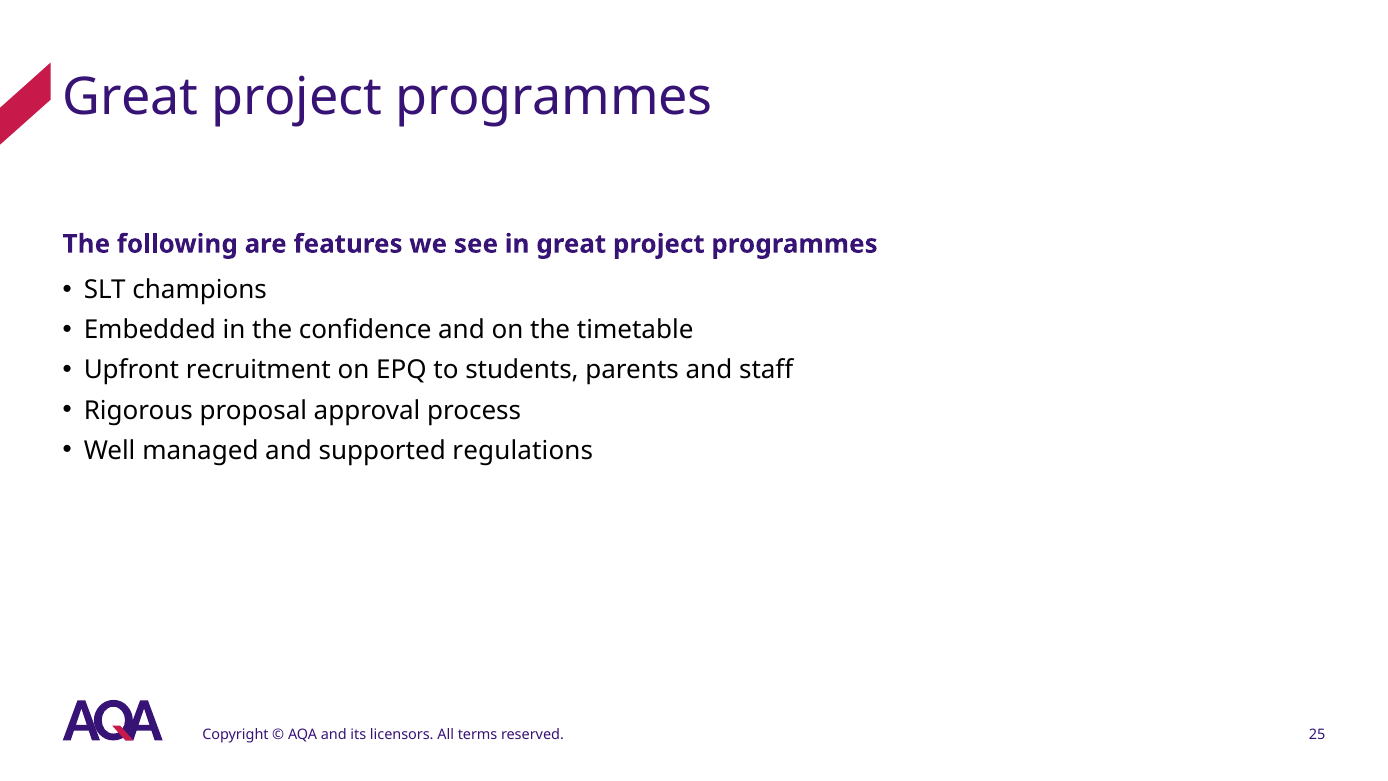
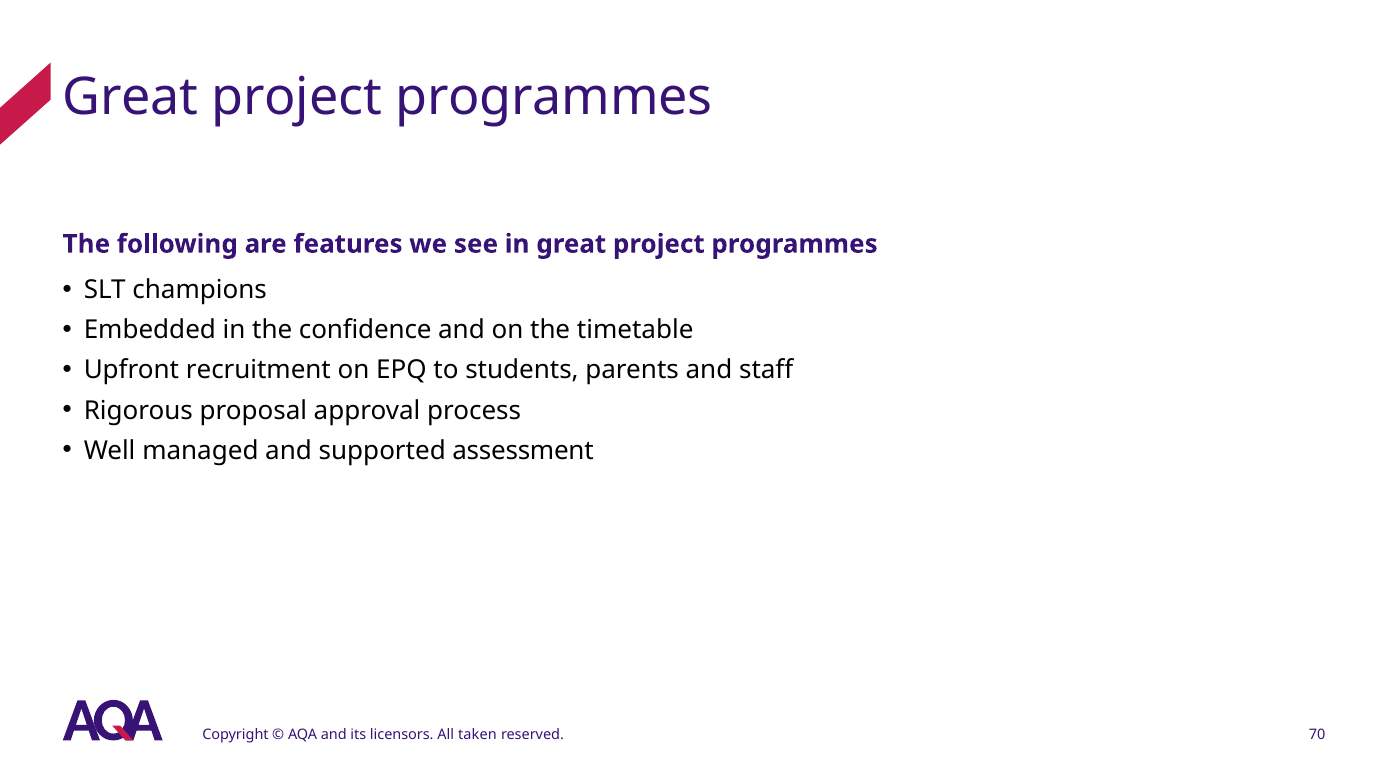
regulations: regulations -> assessment (523, 451)
terms: terms -> taken (477, 734)
25: 25 -> 70 (1317, 734)
